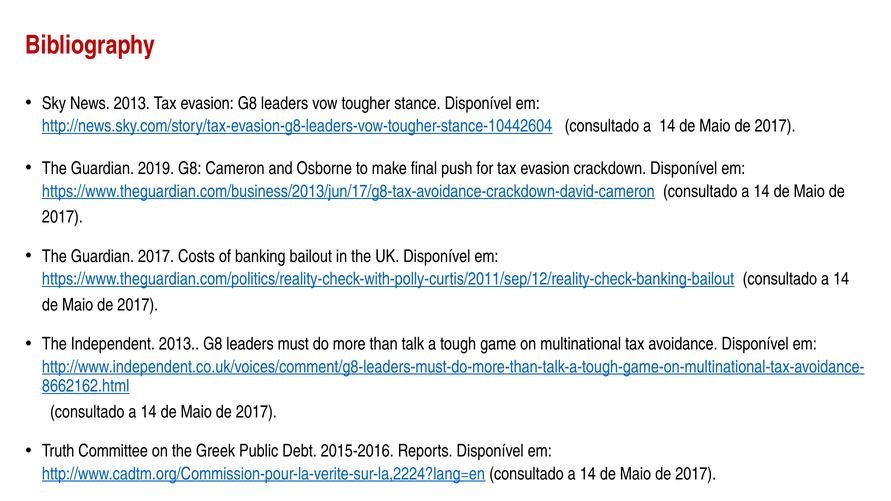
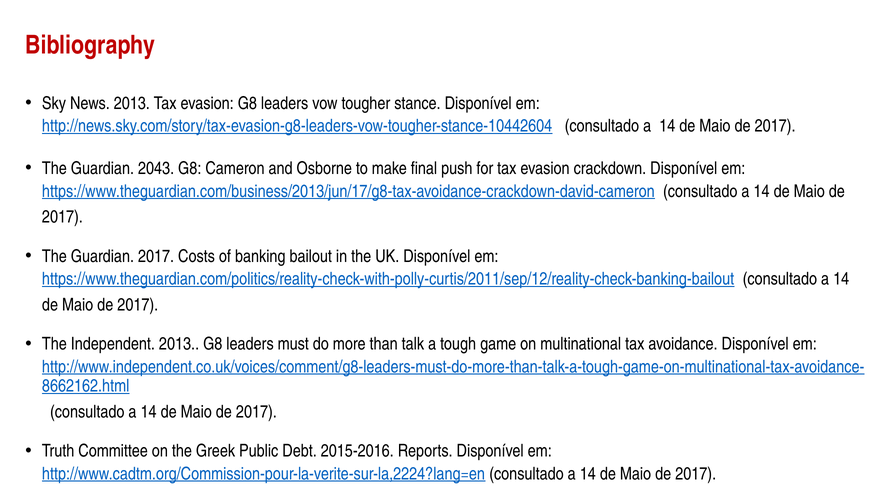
2019: 2019 -> 2043 (156, 169)
